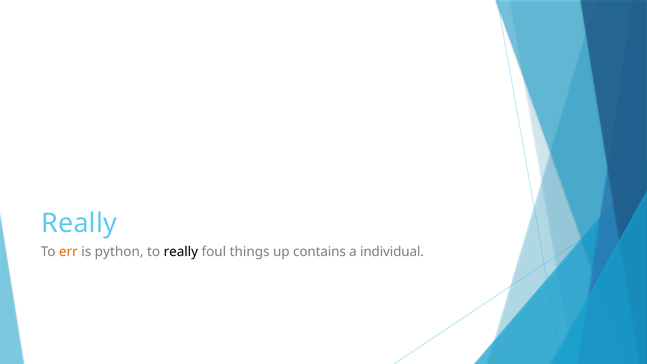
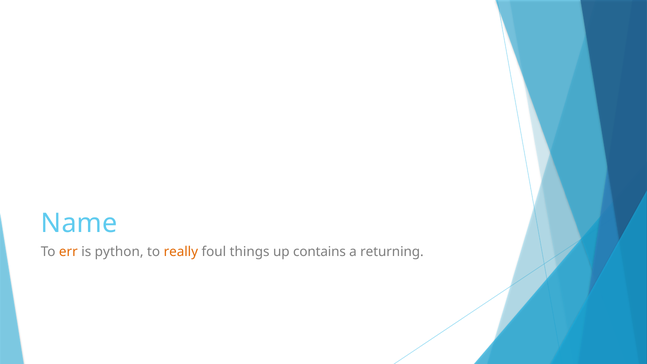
Really: Really -> Name (79, 224)
really colour: black -> orange (181, 252)
individual: individual -> returning (392, 252)
